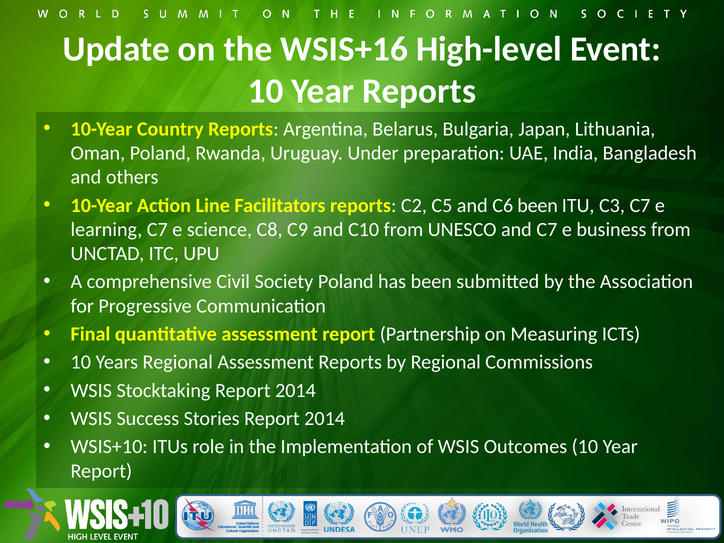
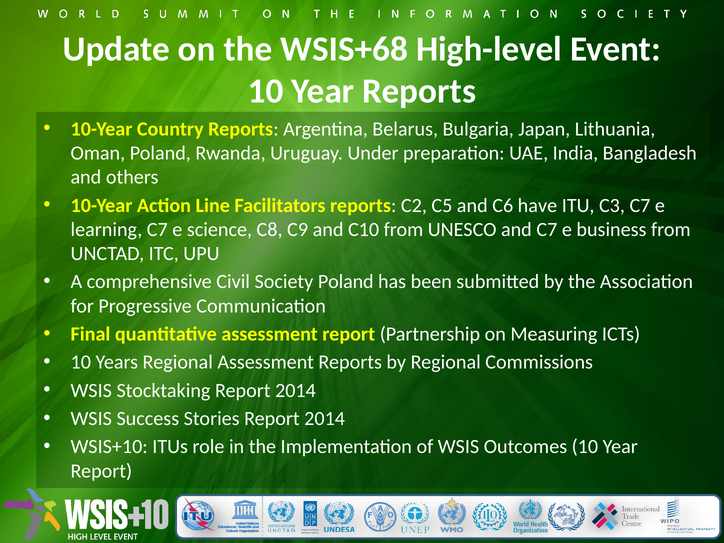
WSIS+16: WSIS+16 -> WSIS+68 (344, 49)
C6 been: been -> have (537, 205)
